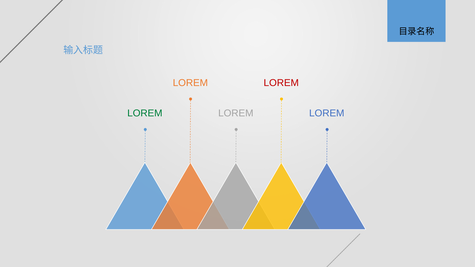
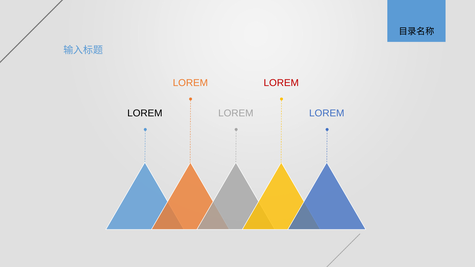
LOREM colour: green -> black (145, 113)
